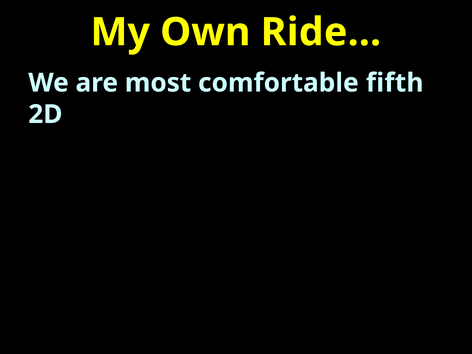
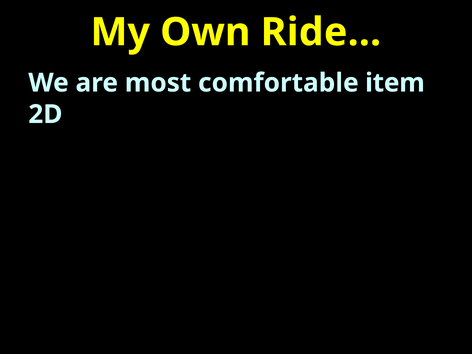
fifth: fifth -> item (395, 83)
